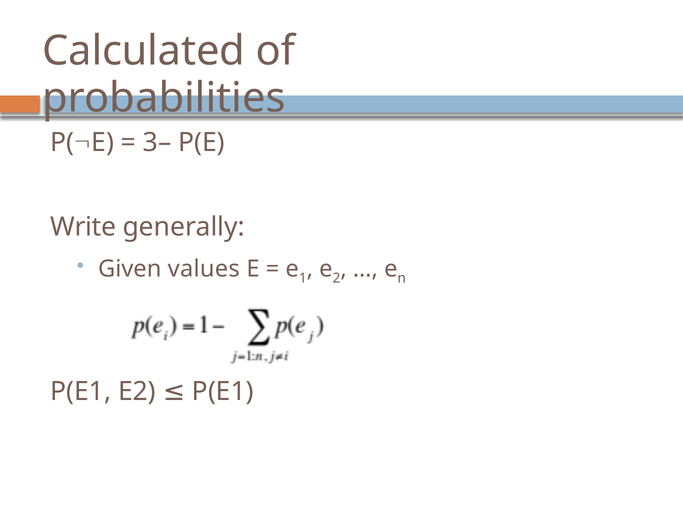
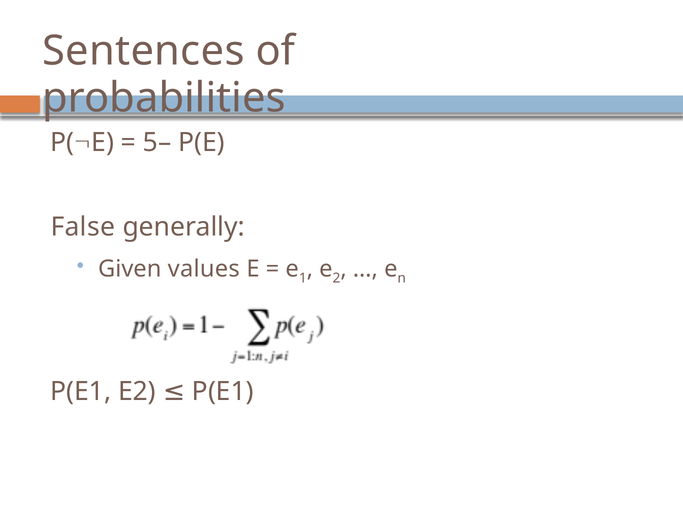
Calculated: Calculated -> Sentences (143, 51)
3–: 3– -> 5– (157, 142)
Write: Write -> False (83, 227)
